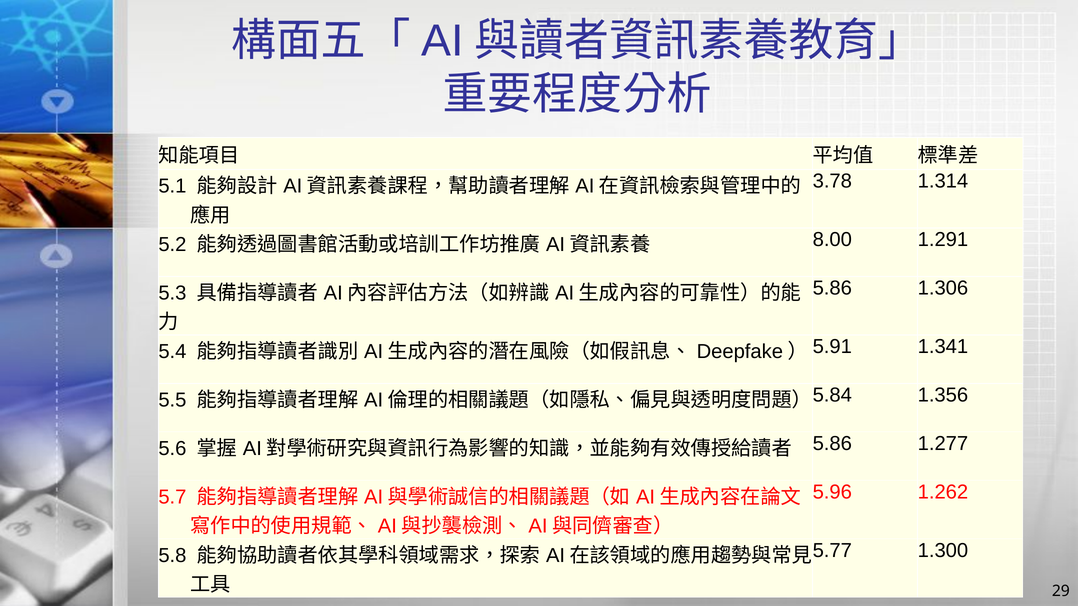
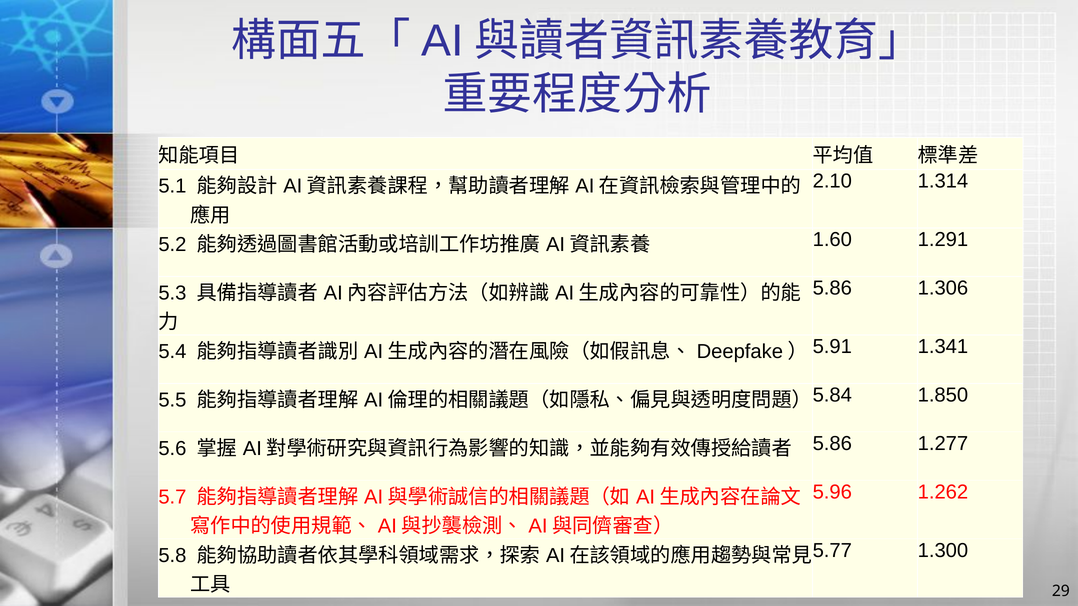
3.78: 3.78 -> 2.10 (832, 181)
8.00: 8.00 -> 1.60 (832, 240)
1.356: 1.356 -> 1.850 (943, 395)
